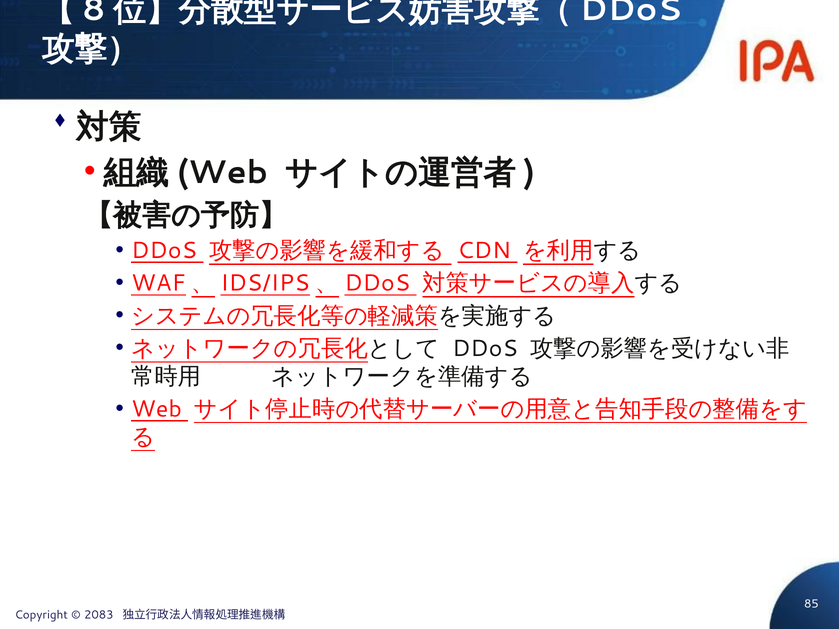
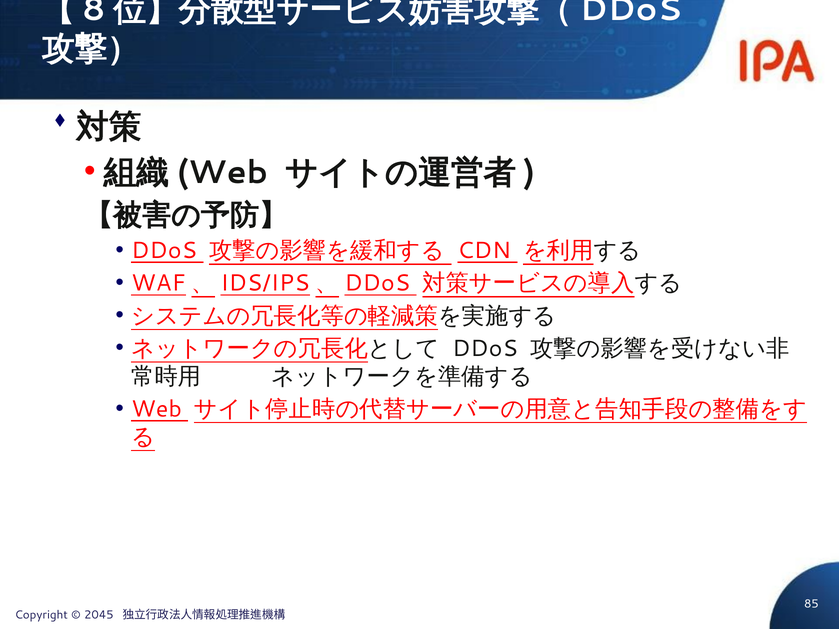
2083: 2083 -> 2045 (99, 615)
